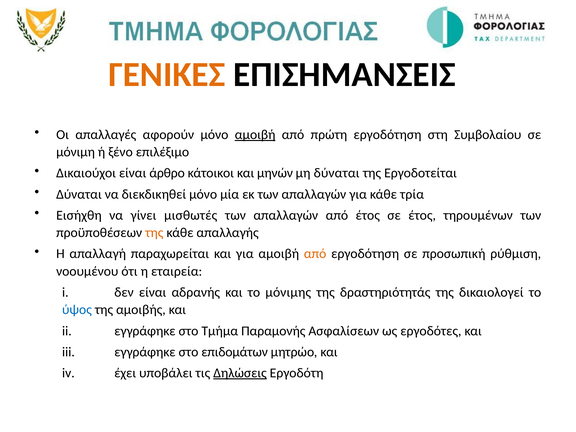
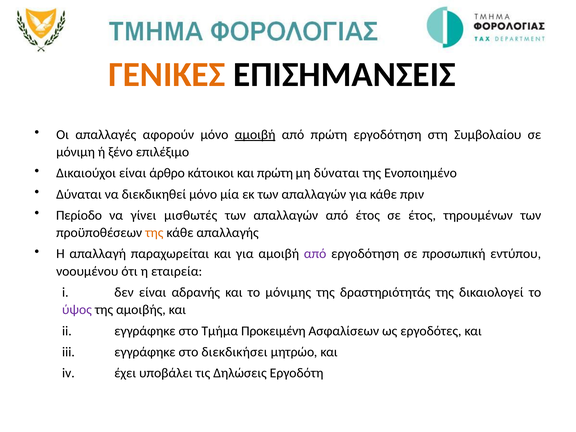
και μηνών: μηνών -> πρώτη (275, 173)
Εργοδoτείται: Εργοδoτείται -> Ενοποιημένο (421, 173)
τρία: τρία -> πριν (412, 194)
Εισήχθη: Εισήχθη -> Περίοδο (79, 215)
από colour: orange -> purple (315, 254)
ρύθμιση: ρύθμιση -> εντύπου (516, 254)
ύψος colour: blue -> purple (77, 310)
Παραμονής: Παραμονής -> Προκειμένη (273, 331)
επιδομάτων: επιδομάτων -> διεκδικήσει (234, 352)
Δηλώσεις underline: present -> none (240, 373)
